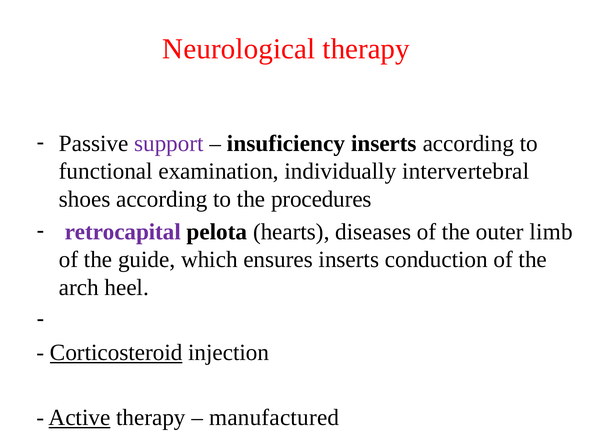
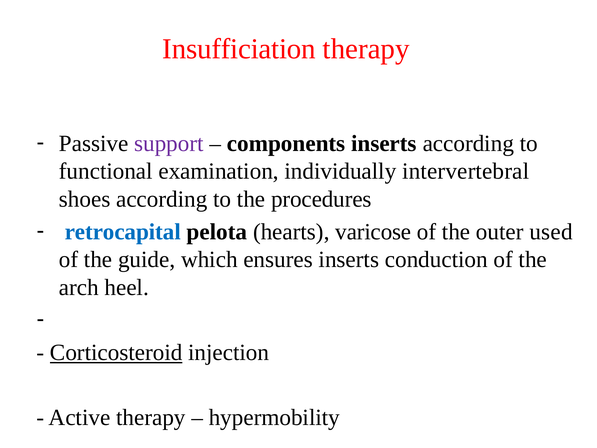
Neurological: Neurological -> Insufficiation (239, 49)
insuficiency: insuficiency -> components (286, 143)
retrocapital colour: purple -> blue (123, 232)
diseases: diseases -> varicose (373, 232)
limb: limb -> used (551, 232)
Active underline: present -> none (80, 417)
manufactured: manufactured -> hypermobility (274, 417)
